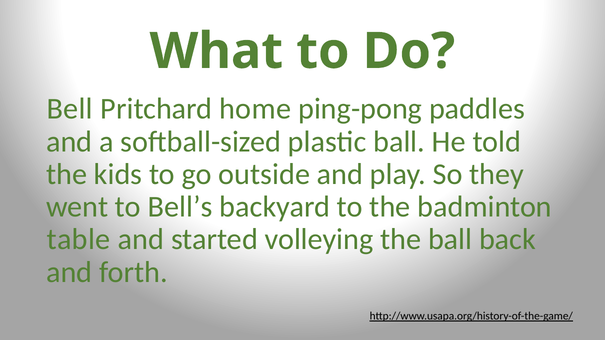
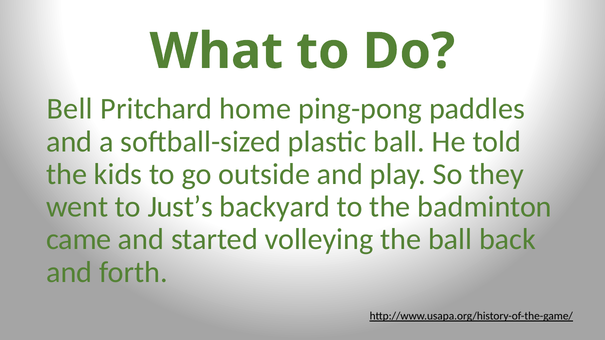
Bell’s: Bell’s -> Just’s (180, 207)
table: table -> came (79, 240)
